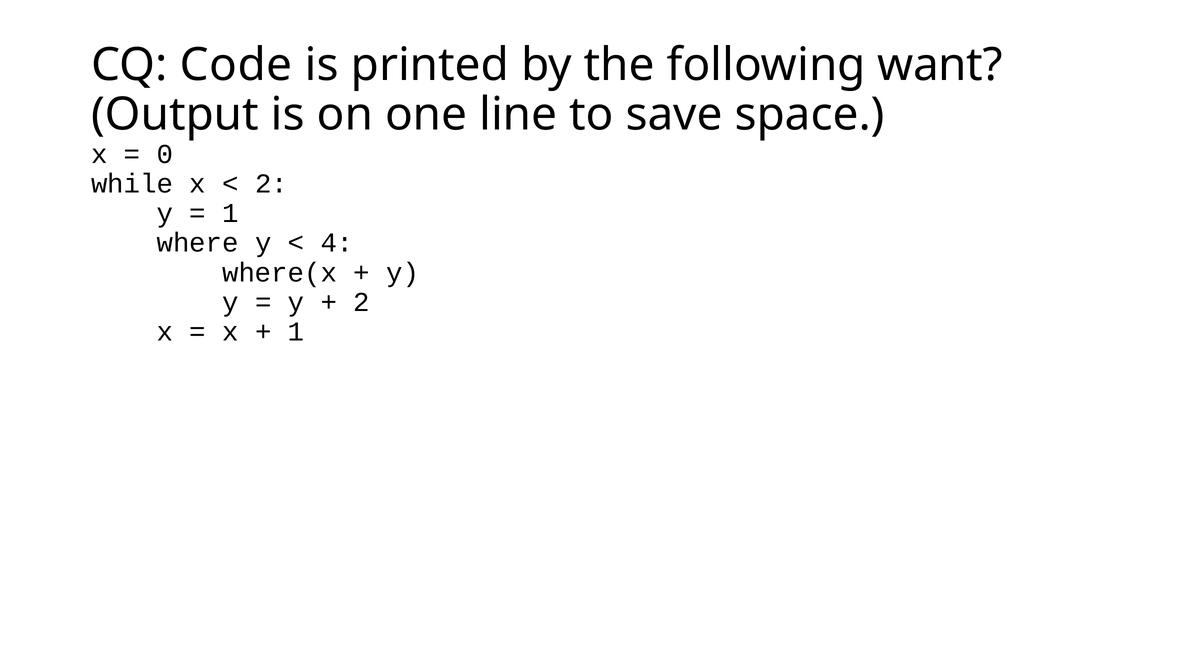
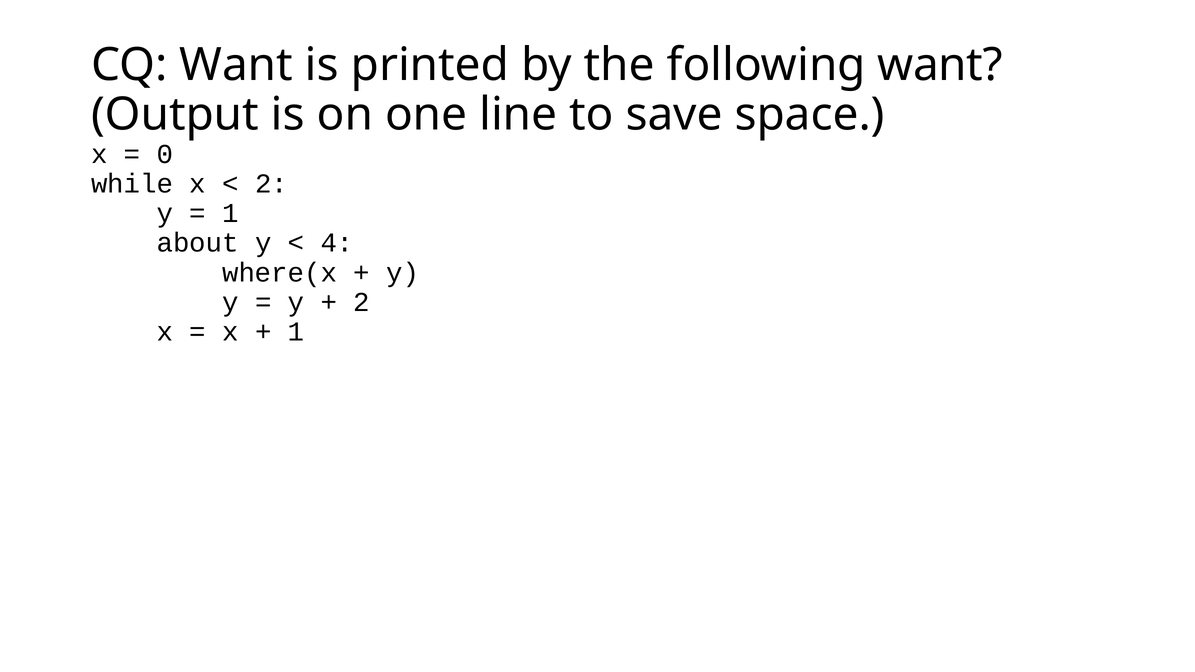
CQ Code: Code -> Want (236, 65)
where: where -> about (198, 243)
